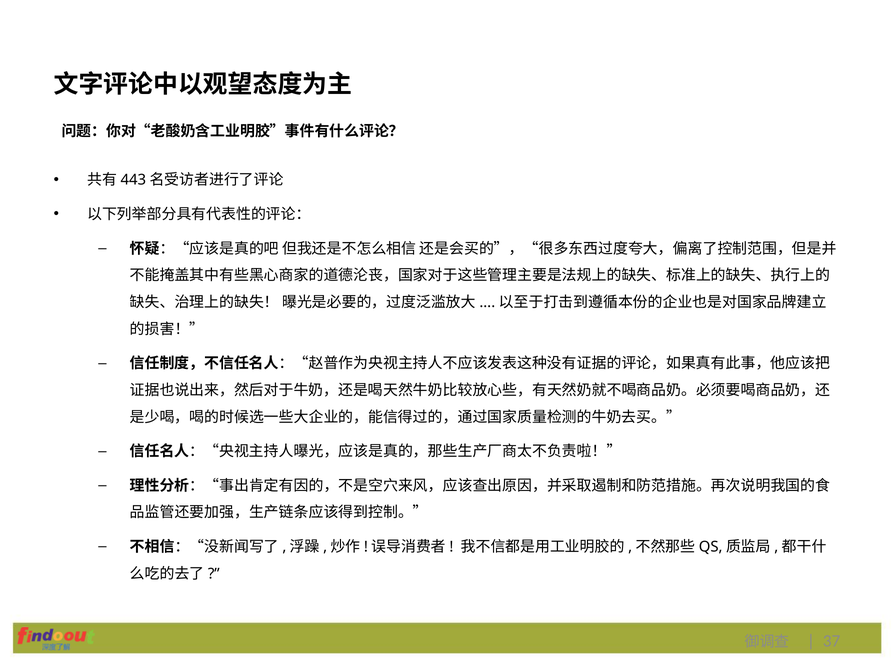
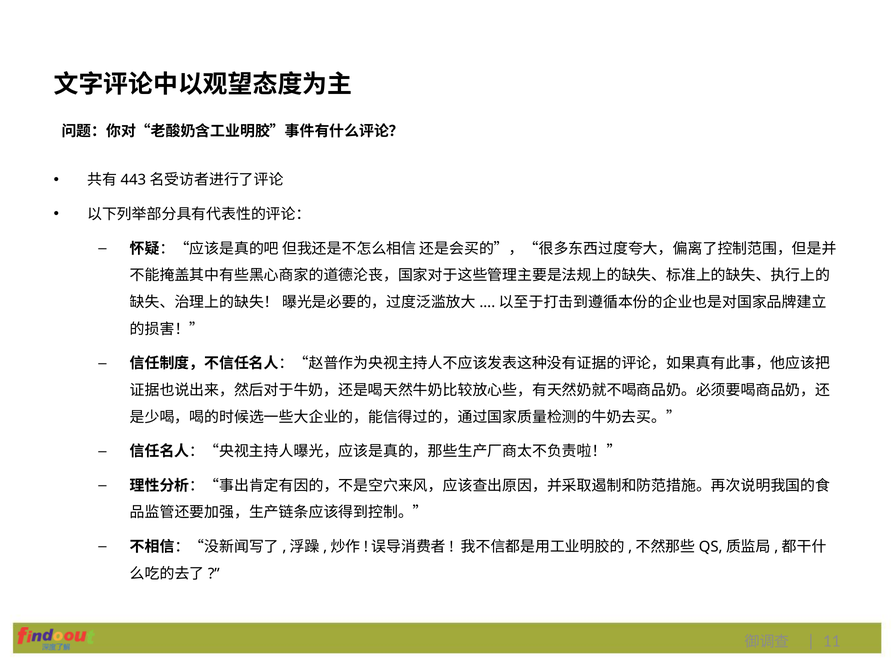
37: 37 -> 11 (832, 640)
